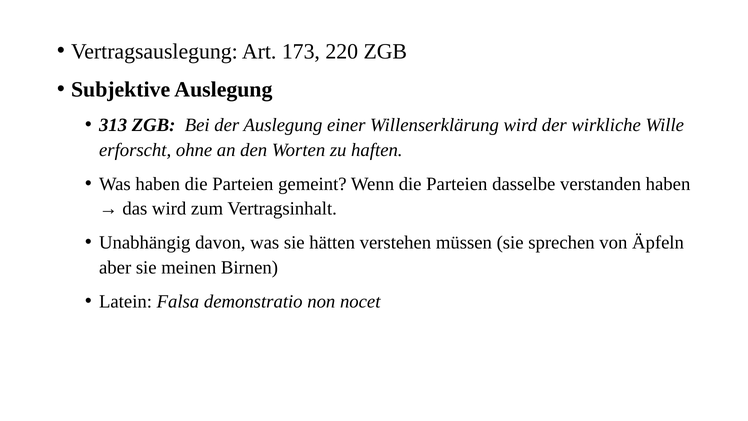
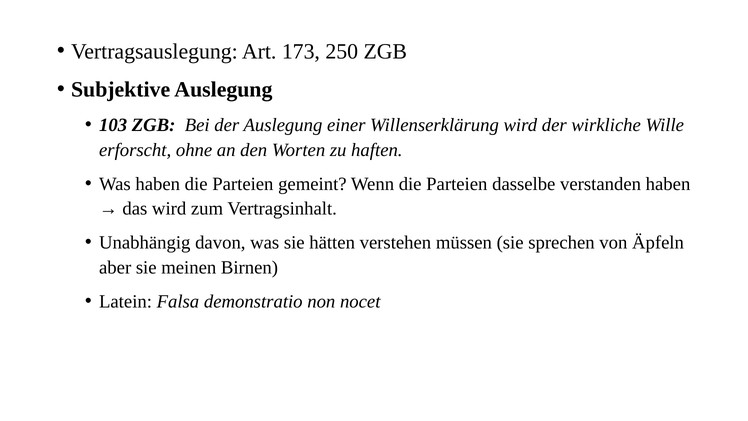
220: 220 -> 250 (342, 51)
313: 313 -> 103 (113, 125)
